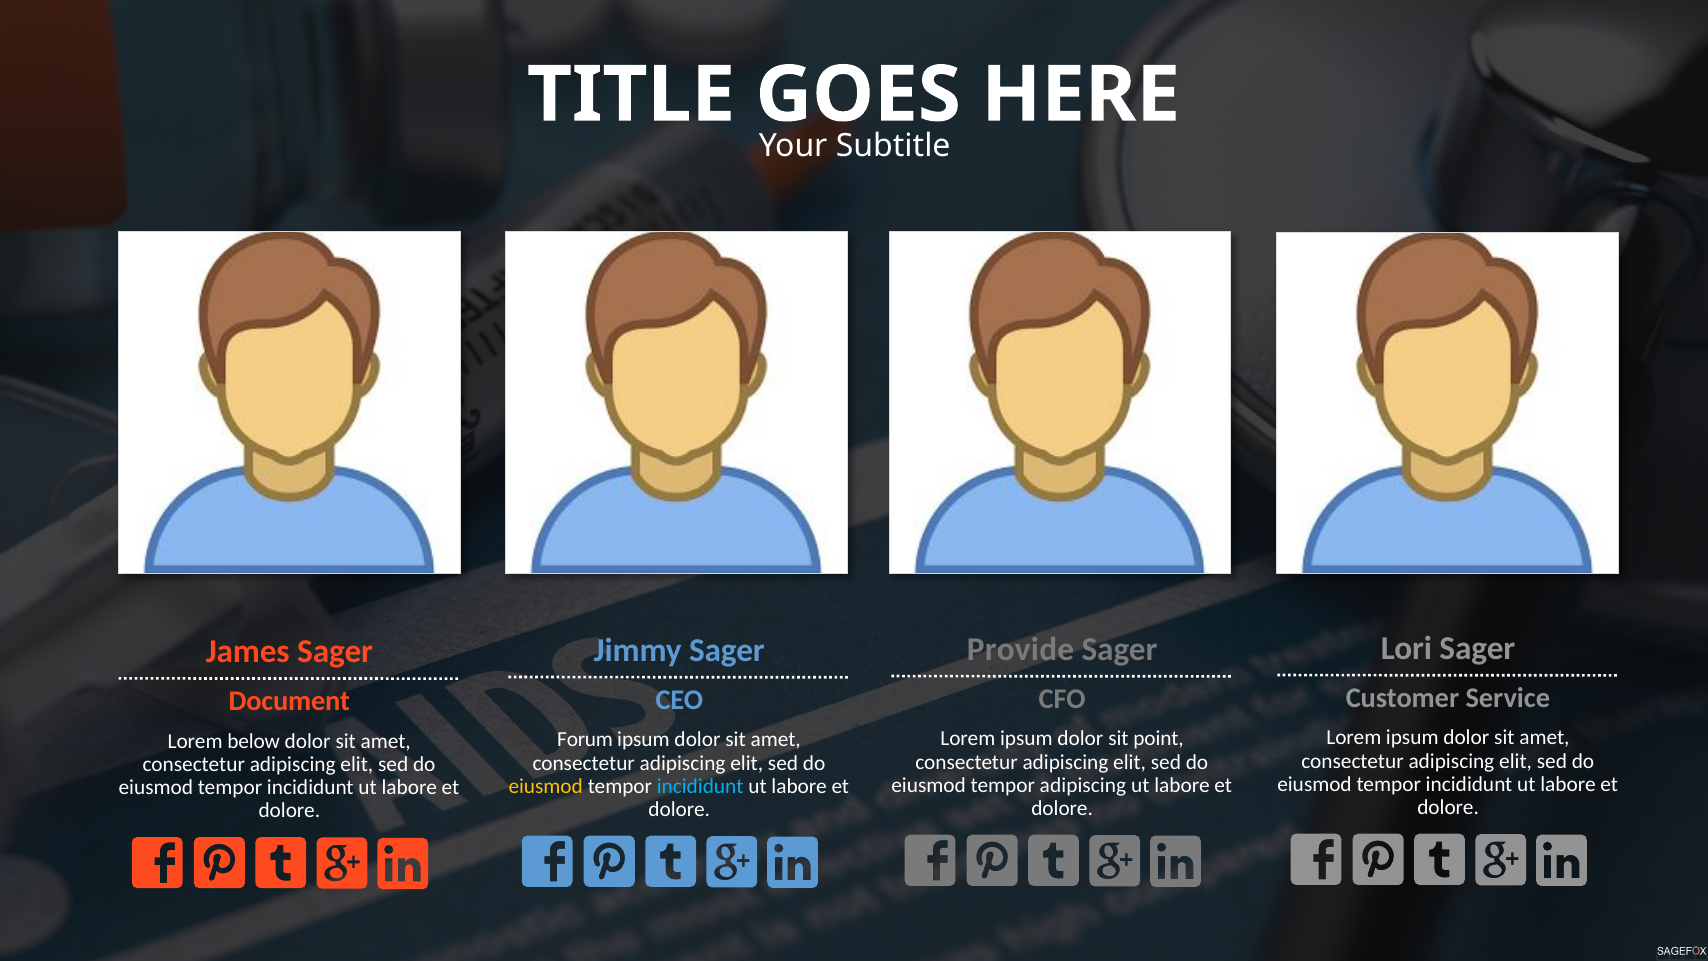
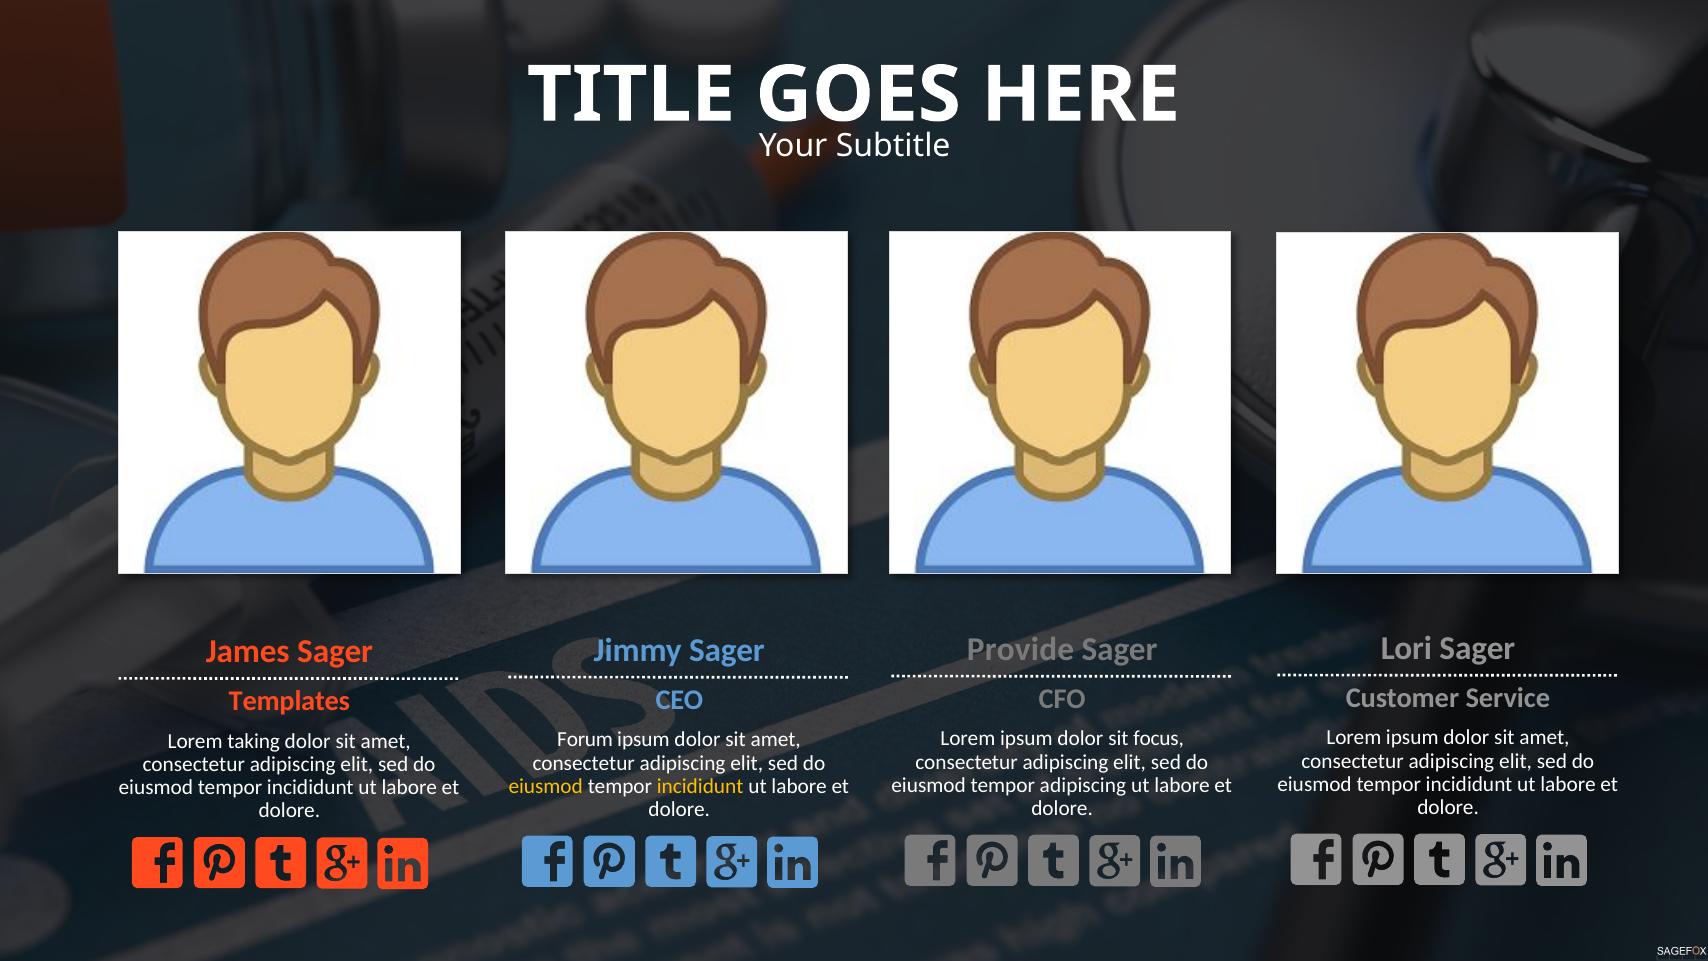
Document: Document -> Templates (289, 701)
point: point -> focus (1159, 739)
below: below -> taking (254, 741)
incididunt colour: light blue -> yellow (700, 786)
